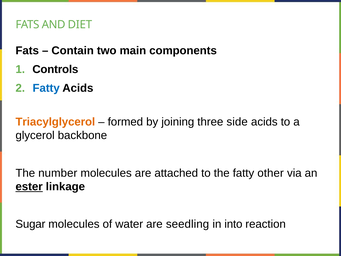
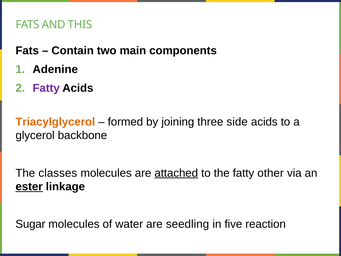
DIET: DIET -> THIS (80, 24)
Controls: Controls -> Adenine (55, 69)
Fatty colour: blue -> purple (46, 88)
number: number -> classes (58, 173)
attached underline: none -> present (176, 173)
into: into -> five (233, 224)
